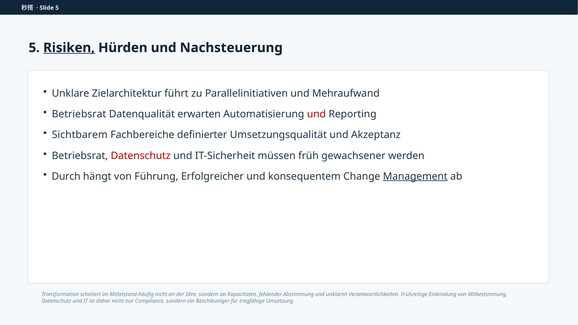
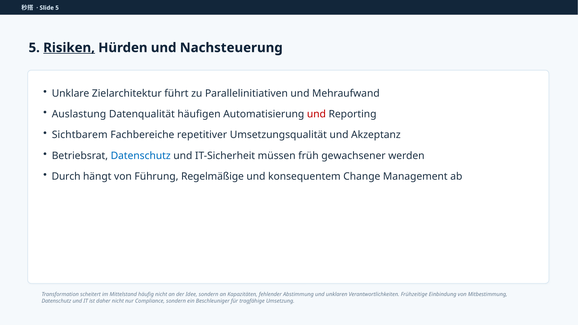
Betriebsrat: Betriebsrat -> Auslastung (79, 114)
erwarten: erwarten -> häufigen (199, 114)
definierter: definierter -> repetitiver (202, 135)
Datenschutz colour: red -> blue (141, 156)
Erfolgreicher: Erfolgreicher -> Regelmäßige (212, 176)
Management underline: present -> none (415, 176)
